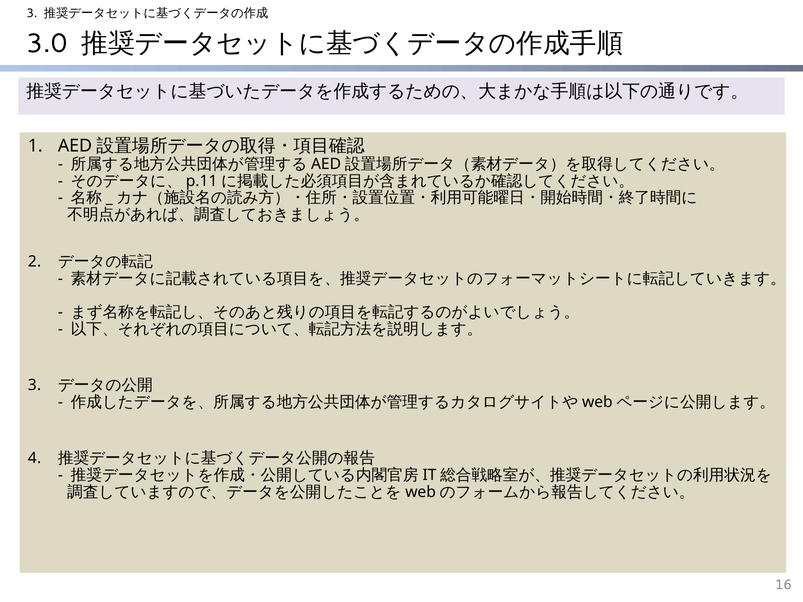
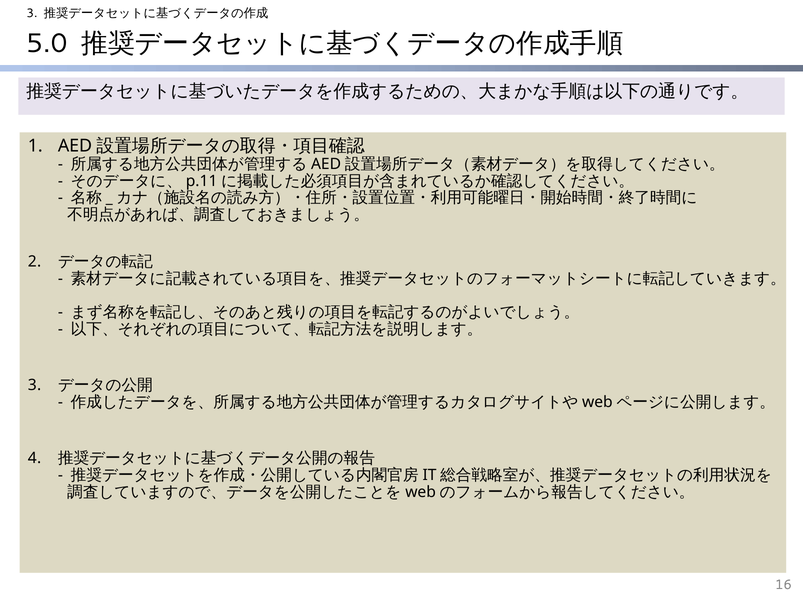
3.0: 3.0 -> 5.0 (47, 43)
